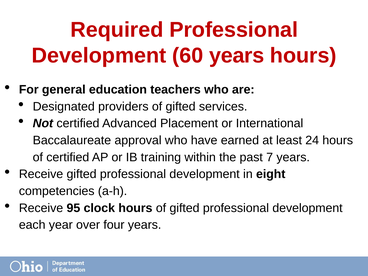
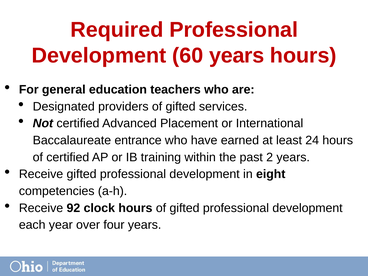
approval: approval -> entrance (138, 140)
7: 7 -> 2 (270, 157)
95: 95 -> 92 (73, 208)
